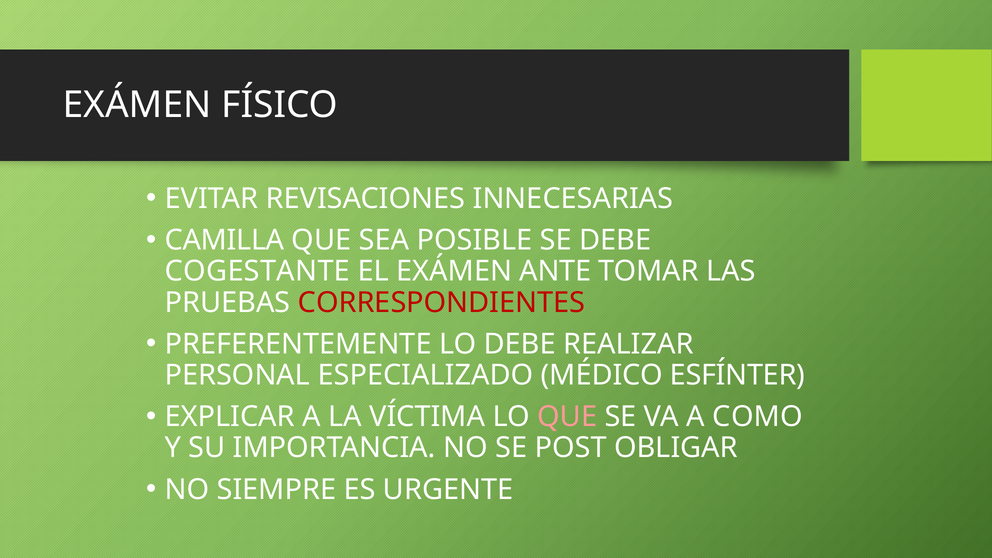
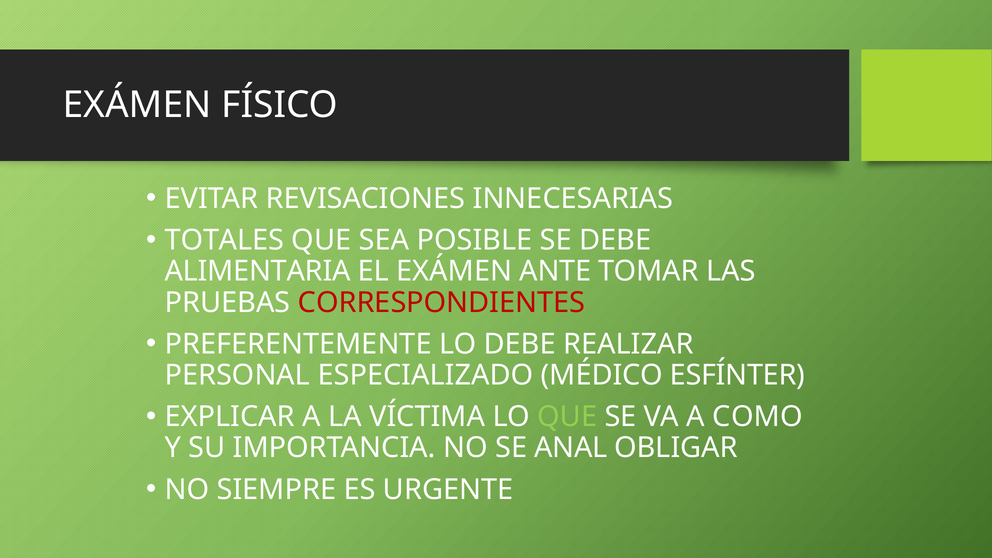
CAMILLA: CAMILLA -> TOTALES (224, 240)
COGESTANTE: COGESTANTE -> ALIMENTARIA (258, 271)
QUE colour: pink -> light green (567, 417)
POST: POST -> ANAL (571, 448)
